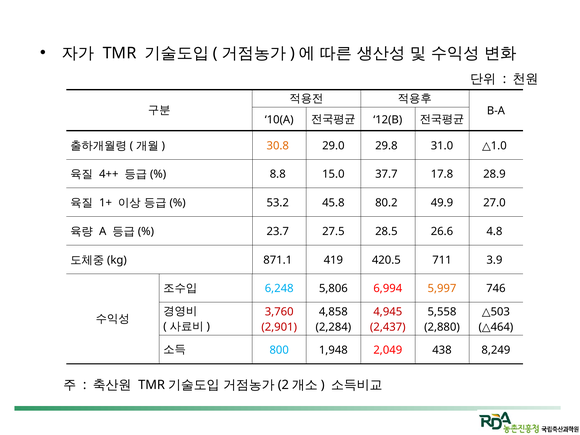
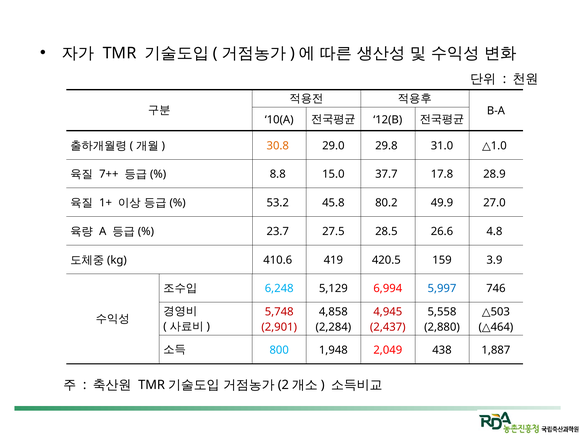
4++: 4++ -> 7++ (109, 174)
871.1: 871.1 -> 410.6 (278, 260)
711: 711 -> 159 (442, 260)
5,806: 5,806 -> 5,129 (333, 289)
5,997 colour: orange -> blue (442, 289)
3,760: 3,760 -> 5,748 (279, 312)
8,249: 8,249 -> 1,887 (496, 350)
